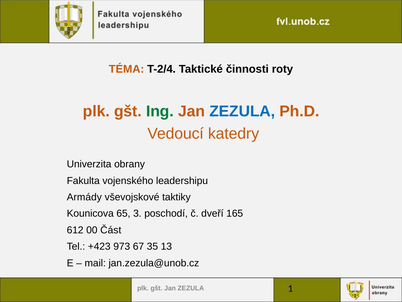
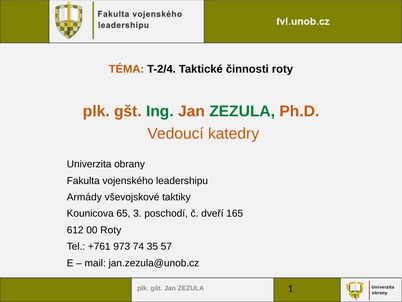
ZEZULA colour: blue -> green (242, 111)
00 Část: Část -> Roty (111, 230)
+423: +423 -> +761 (99, 246)
67: 67 -> 74 (138, 246)
13: 13 -> 57 (166, 246)
